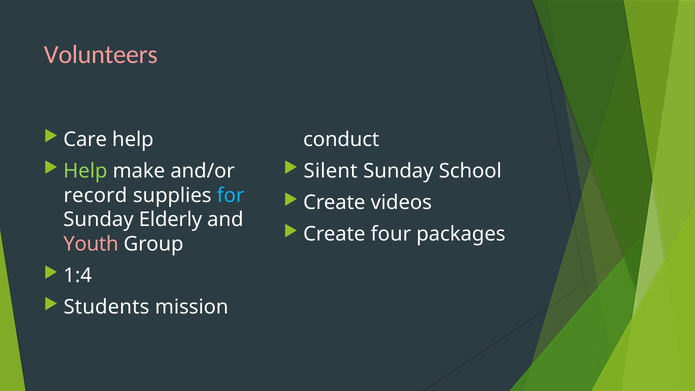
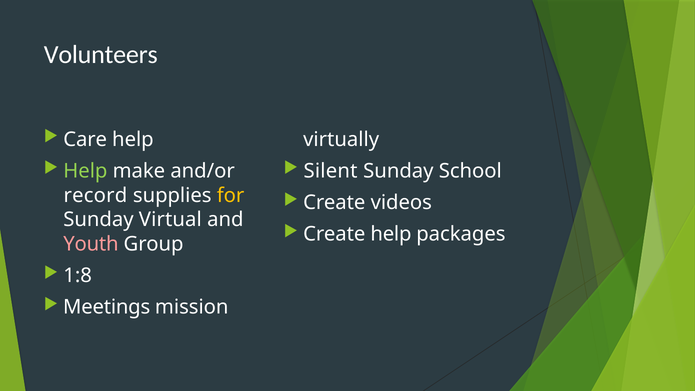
Volunteers colour: pink -> white (101, 55)
conduct: conduct -> virtually (341, 139)
for colour: light blue -> yellow (231, 195)
Elderly: Elderly -> Virtual (170, 220)
Create four: four -> help (391, 234)
1:4: 1:4 -> 1:8 (78, 276)
Students: Students -> Meetings (107, 307)
